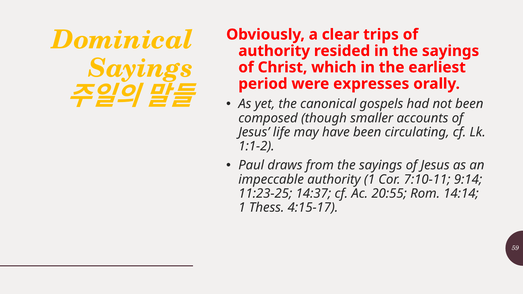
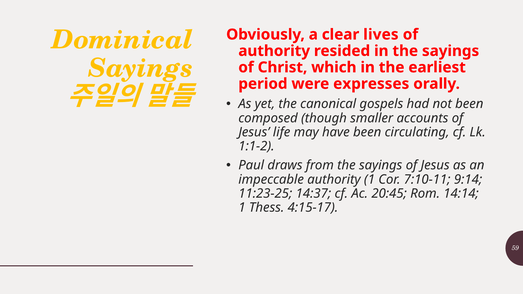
trips: trips -> lives (381, 34)
20:55: 20:55 -> 20:45 (389, 194)
